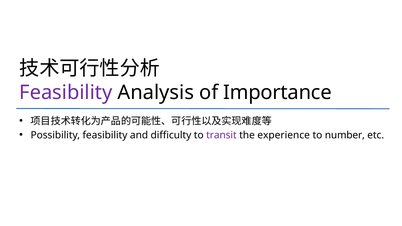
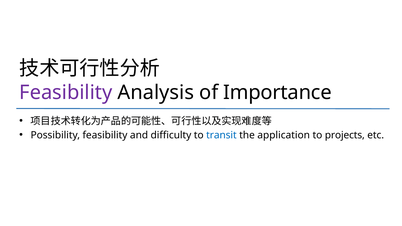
transit colour: purple -> blue (221, 135)
experience: experience -> application (284, 135)
number: number -> projects (345, 135)
